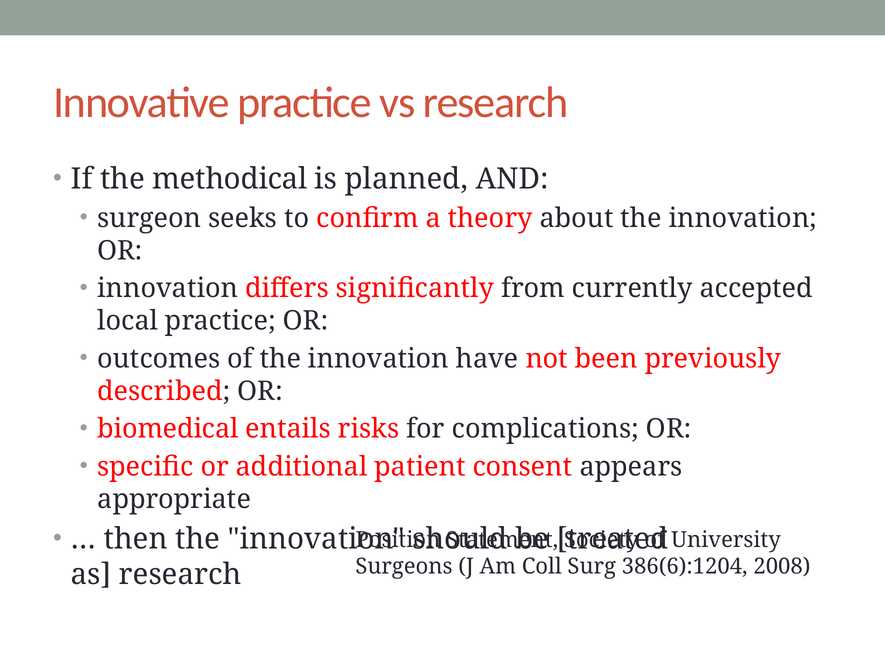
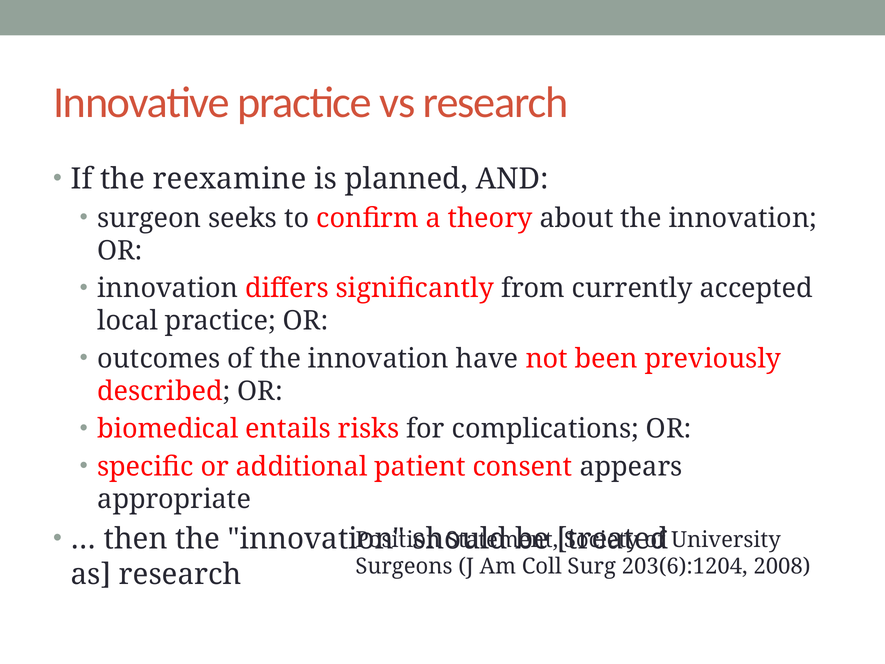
methodical: methodical -> reexamine (230, 179)
386(6):1204: 386(6):1204 -> 203(6):1204 (685, 566)
